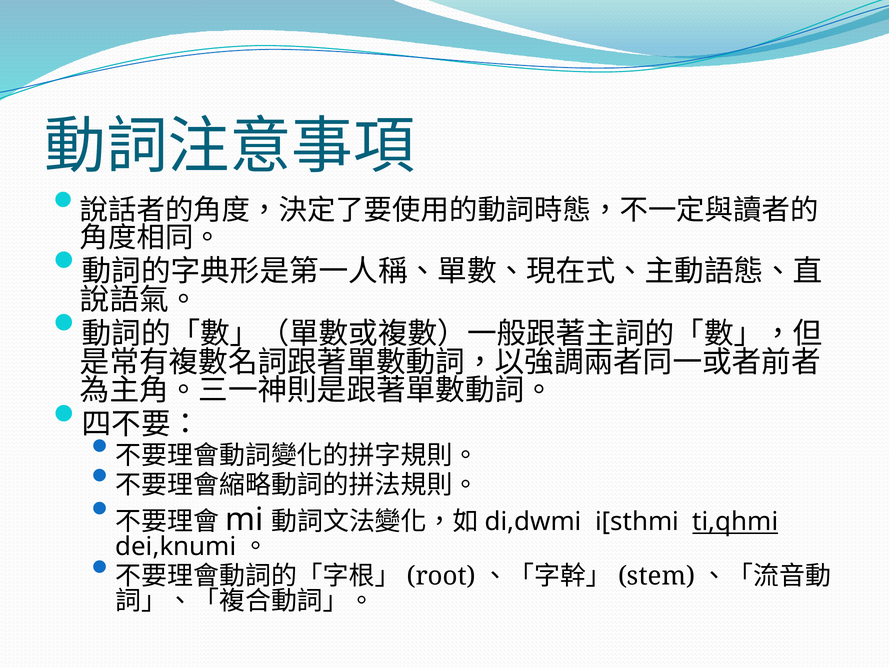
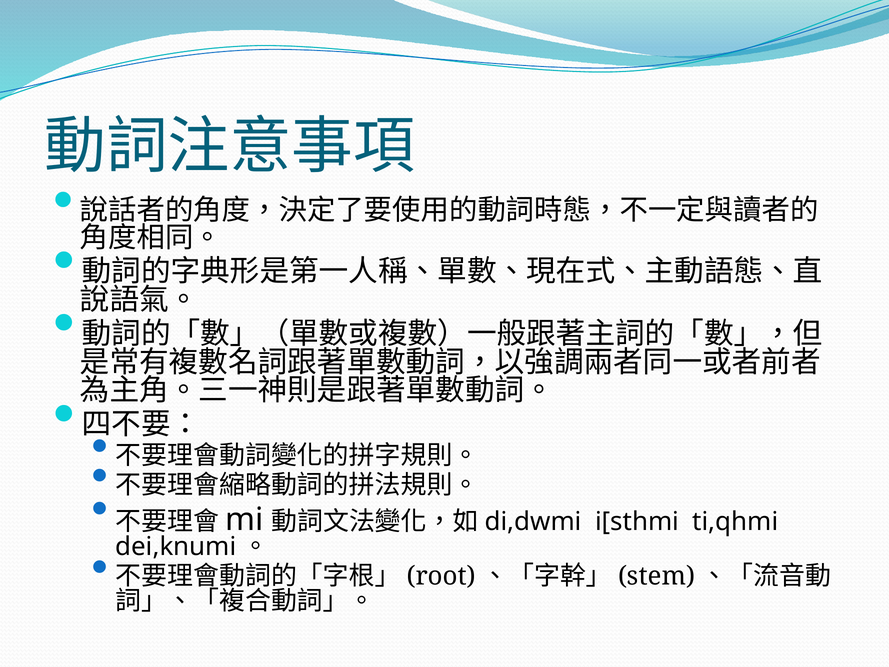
ti,qhmi underline: present -> none (735, 522)
